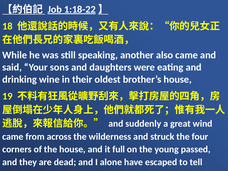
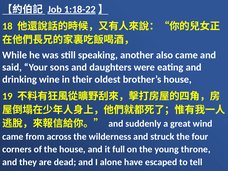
passed: passed -> throne (196, 149)
